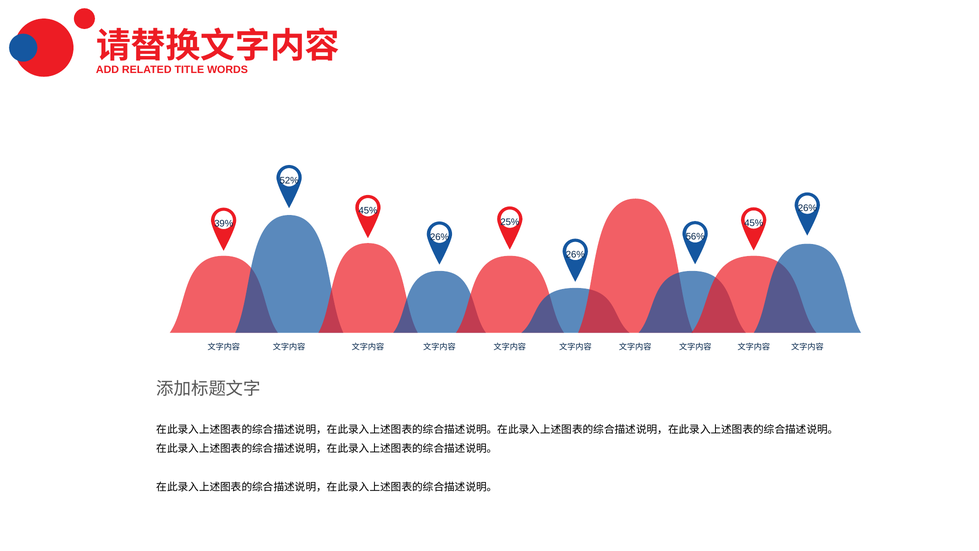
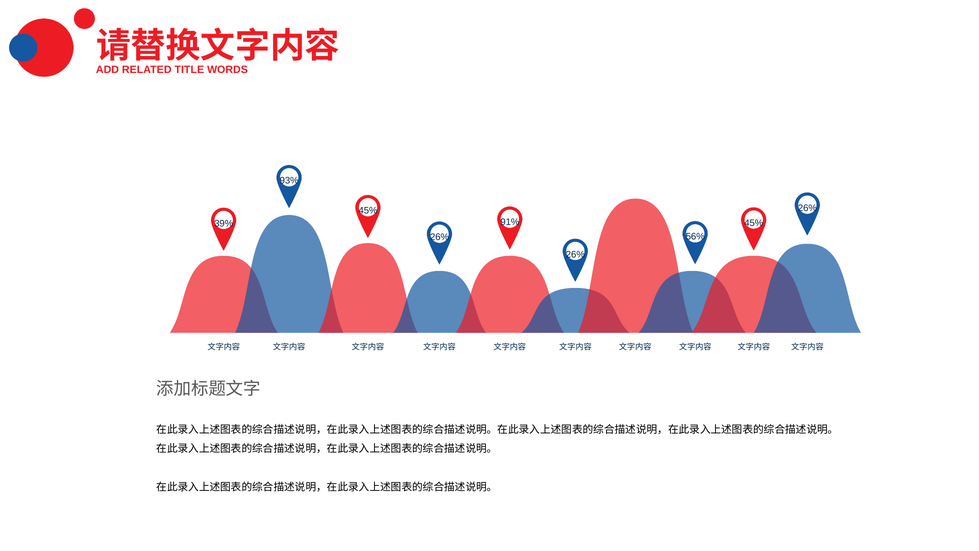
52%: 52% -> 93% (289, 181)
25%: 25% -> 91% (510, 222)
